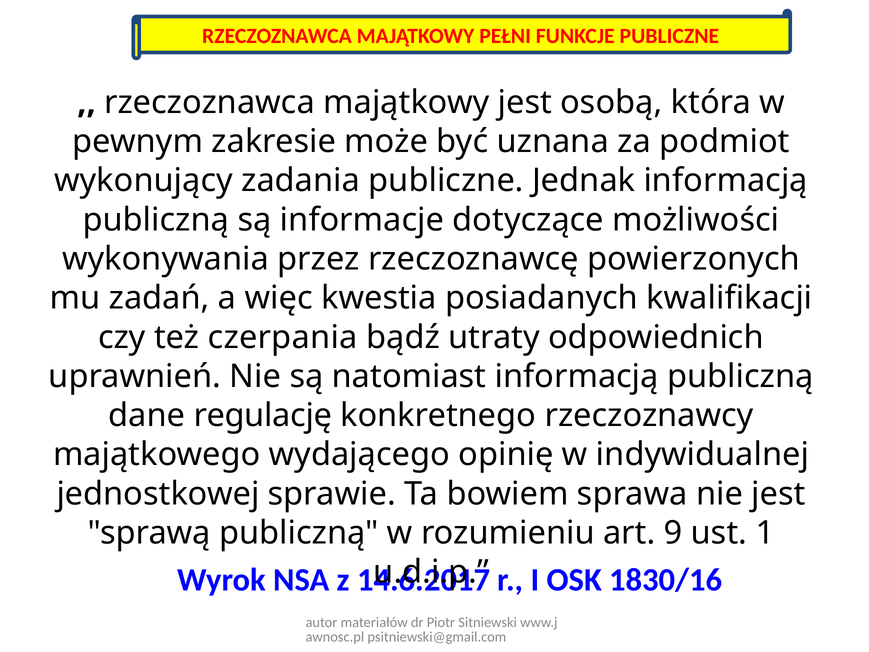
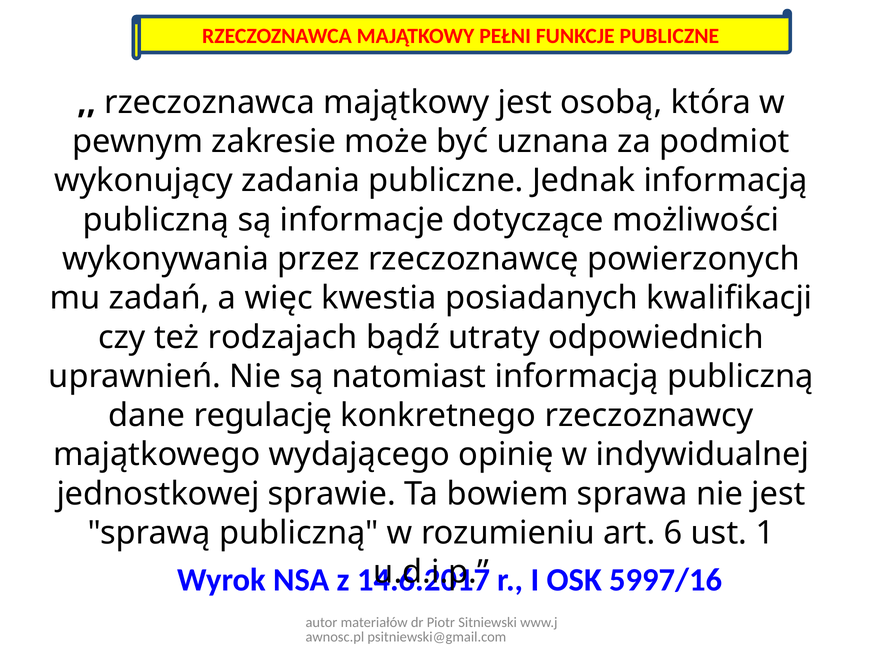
czerpania: czerpania -> rodzajach (283, 337)
9: 9 -> 6 (673, 533)
1830/16: 1830/16 -> 5997/16 (666, 580)
